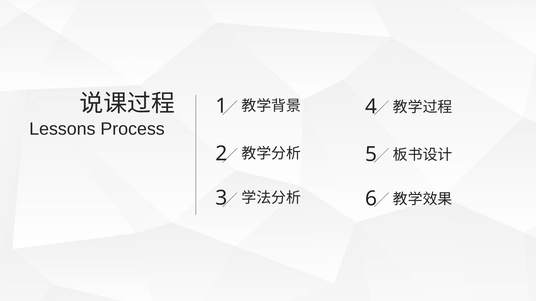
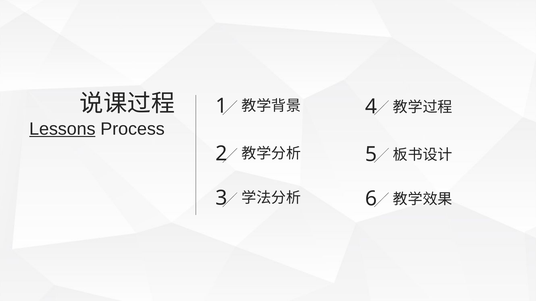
Lessons underline: none -> present (62, 129)
